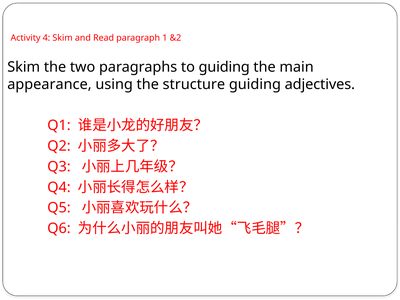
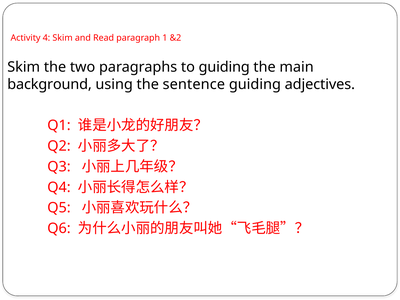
appearance: appearance -> background (50, 84)
structure: structure -> sentence (194, 84)
